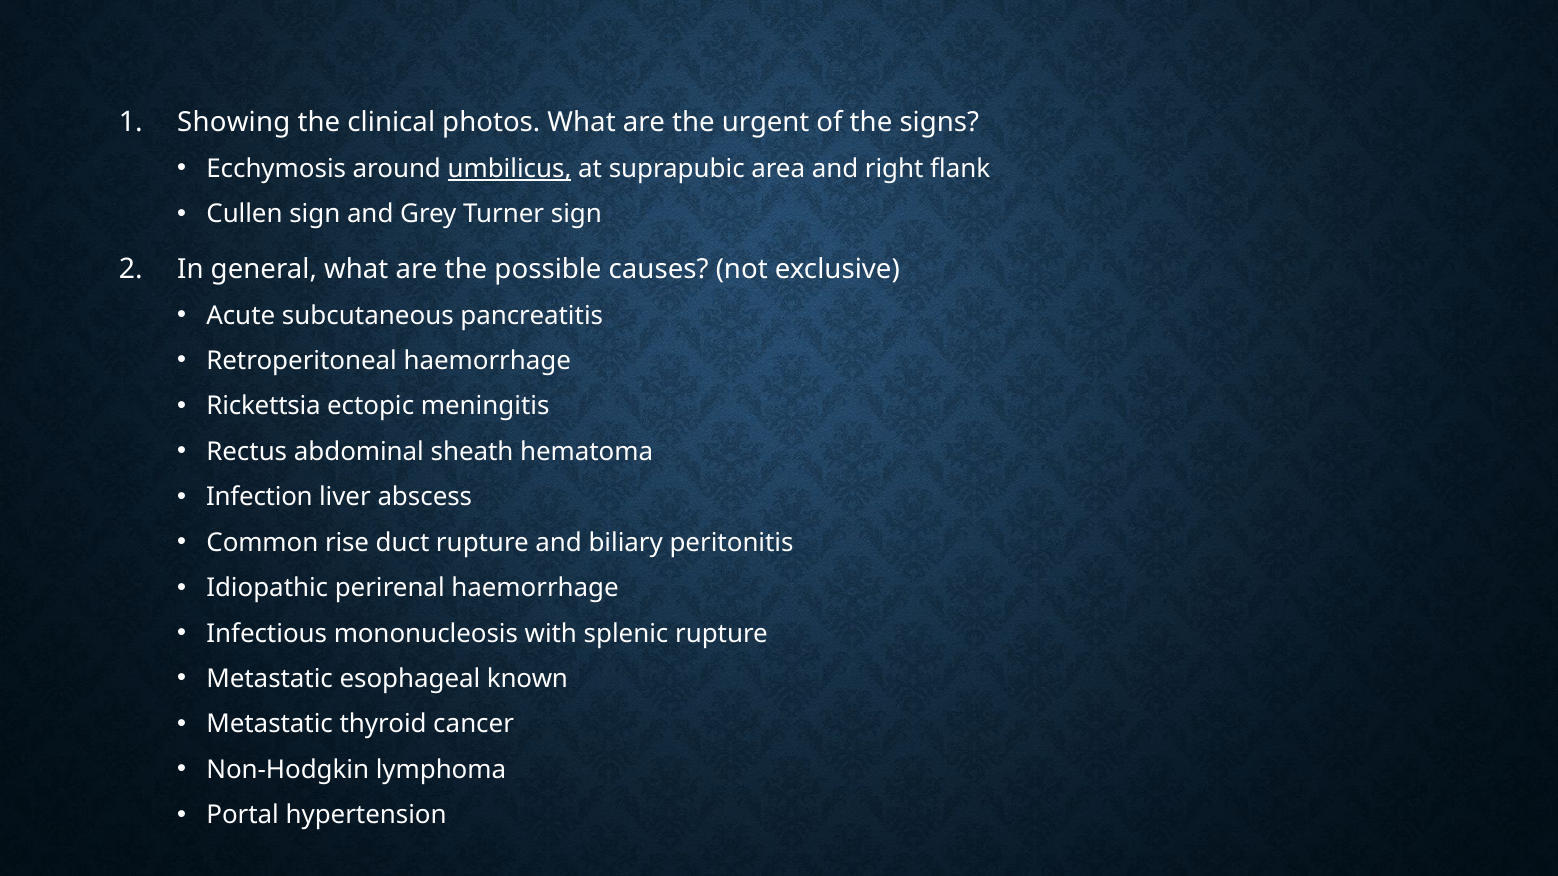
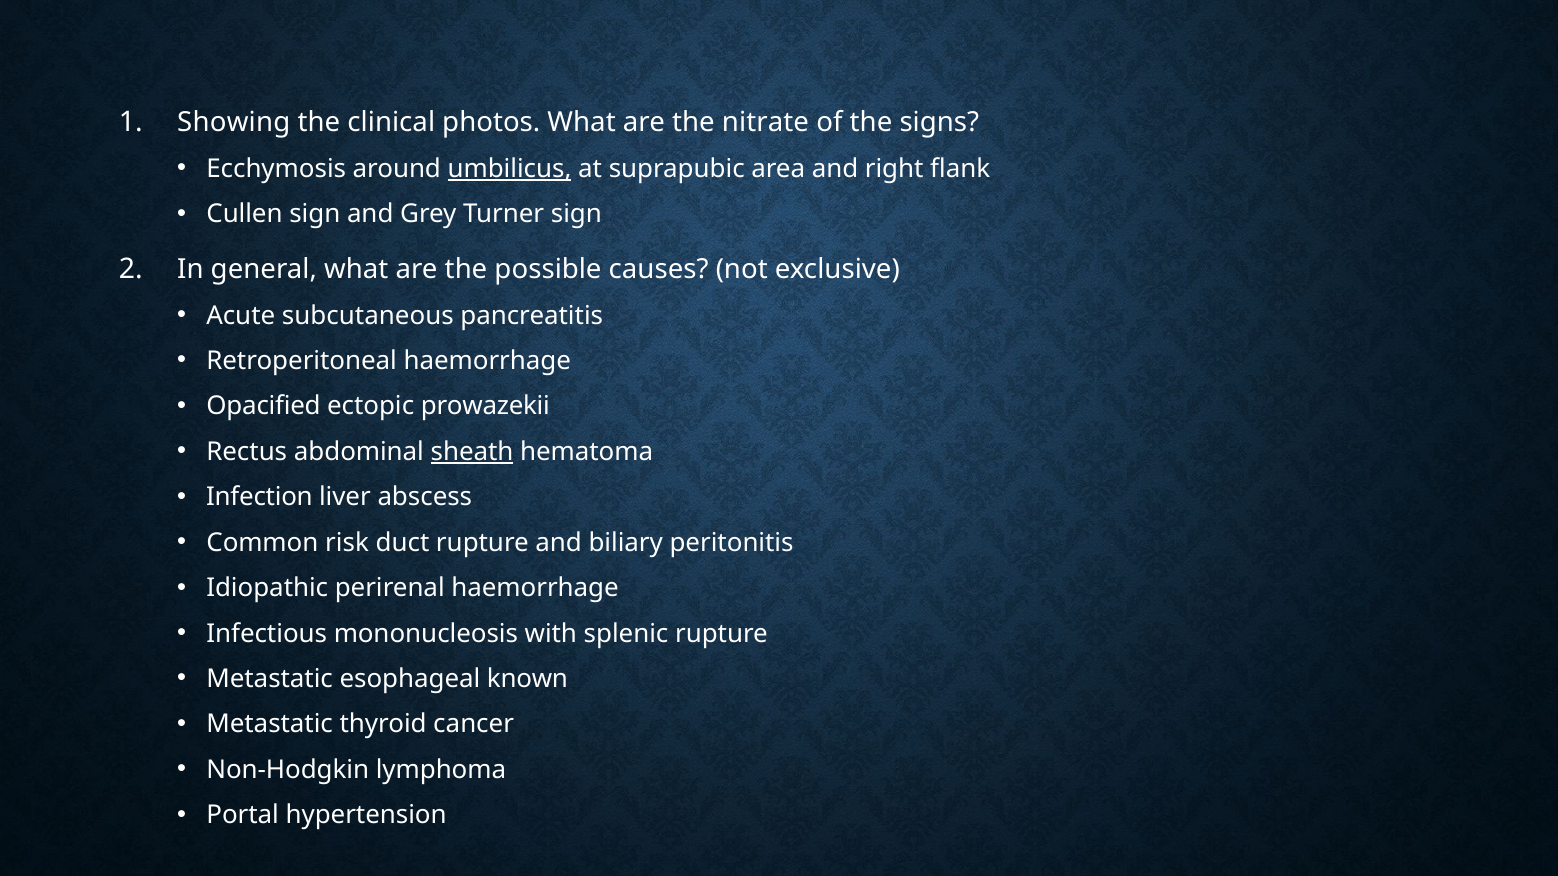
urgent: urgent -> nitrate (765, 122)
Rickettsia: Rickettsia -> Opacified (264, 406)
meningitis: meningitis -> prowazekii (485, 406)
sheath underline: none -> present (472, 452)
rise: rise -> risk (347, 543)
